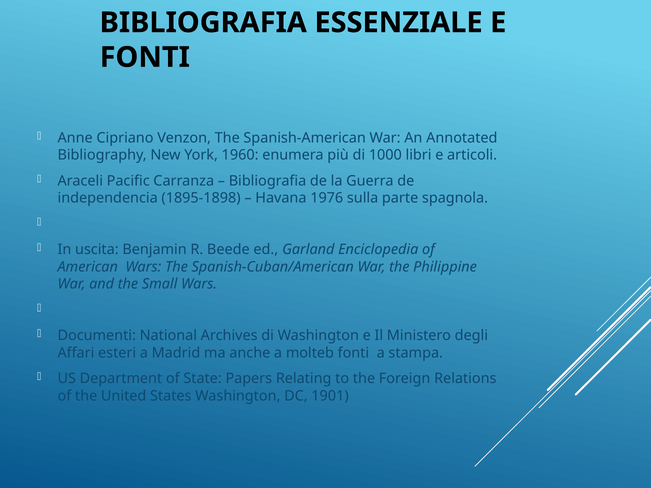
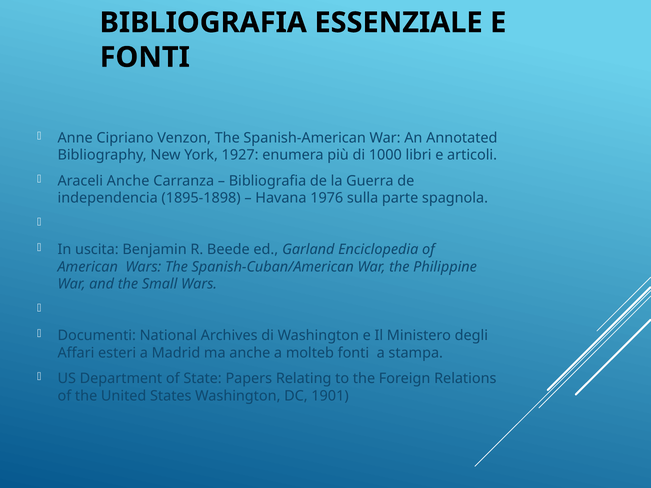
1960: 1960 -> 1927 (240, 155)
Araceli Pacific: Pacific -> Anche (128, 181)
